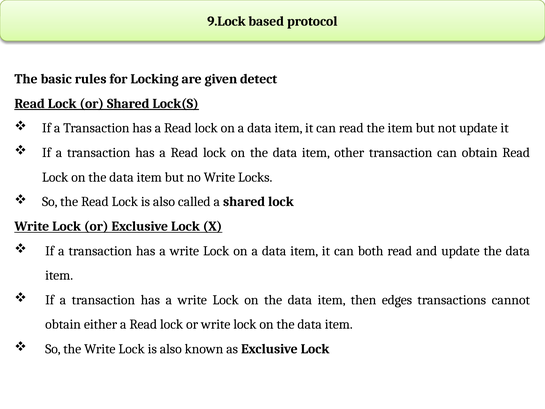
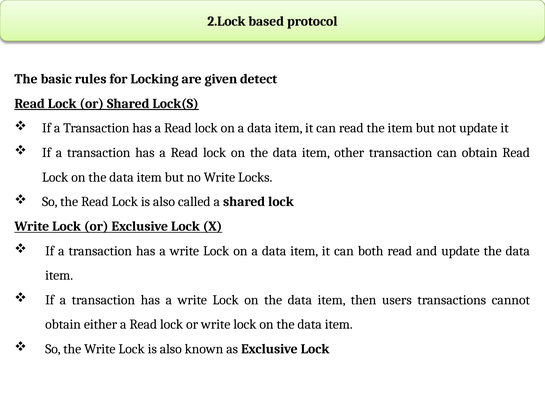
9.Lock: 9.Lock -> 2.Lock (226, 21)
edges: edges -> users (397, 300)
